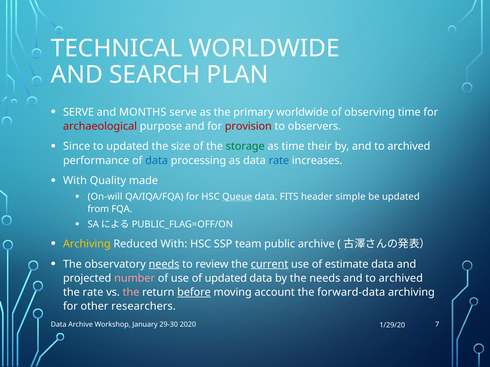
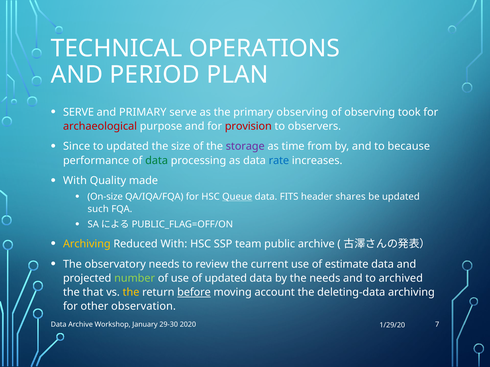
TECHNICAL WORLDWIDE: WORLDWIDE -> OPERATIONS (264, 48)
SEARCH: SEARCH -> PERIOD (155, 75)
and MONTHS: MONTHS -> PRIMARY (143, 112)
primary worldwide: worldwide -> observing (302, 112)
observing time: time -> took (409, 112)
storage colour: green -> purple (245, 147)
their: their -> from (320, 147)
by and to archived: archived -> because (409, 147)
data colour: blue -> green (157, 161)
On-will: On-will -> On-size (105, 197)
simple: simple -> shares (351, 197)
from: from -> such (98, 209)
needs underline: present -> none (164, 264)
current underline: present -> none (270, 264)
number colour: pink -> light green (135, 279)
the rate: rate -> that (93, 293)
the colour: pink -> yellow (131, 293)
forward-data: forward-data -> deleting-data (351, 293)
researchers: researchers -> observation (144, 307)
